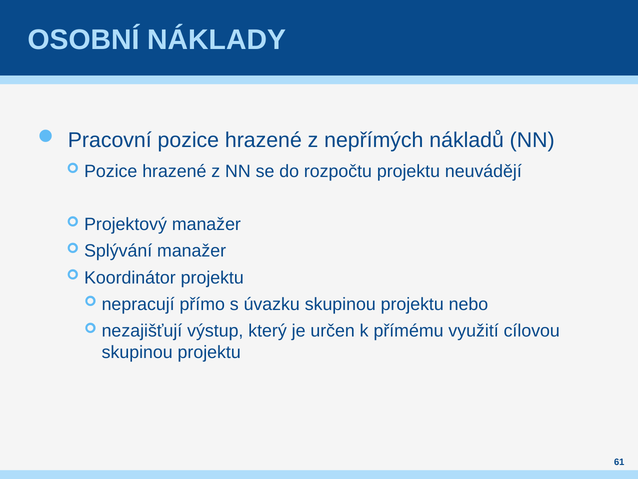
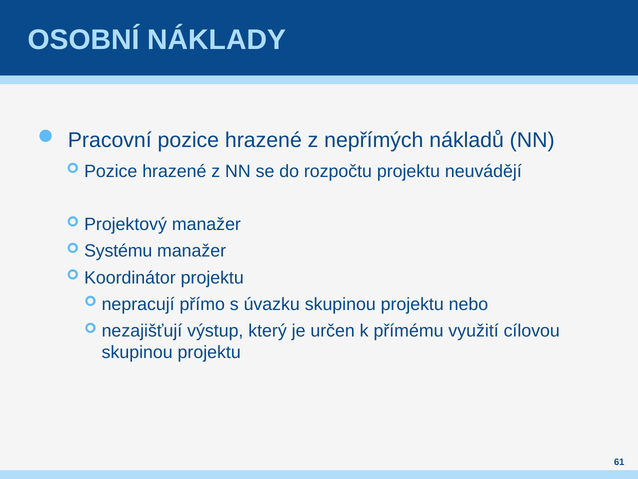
Splývání: Splývání -> Systému (118, 251)
